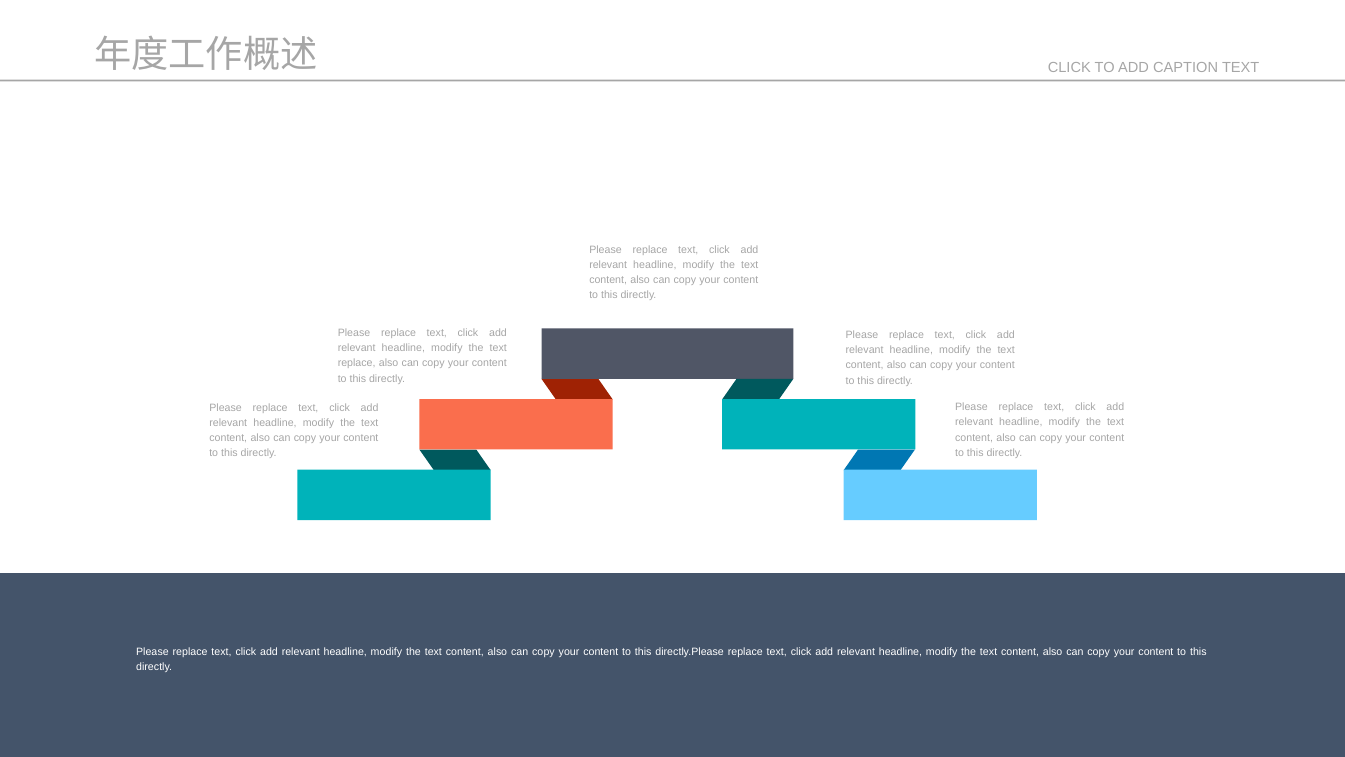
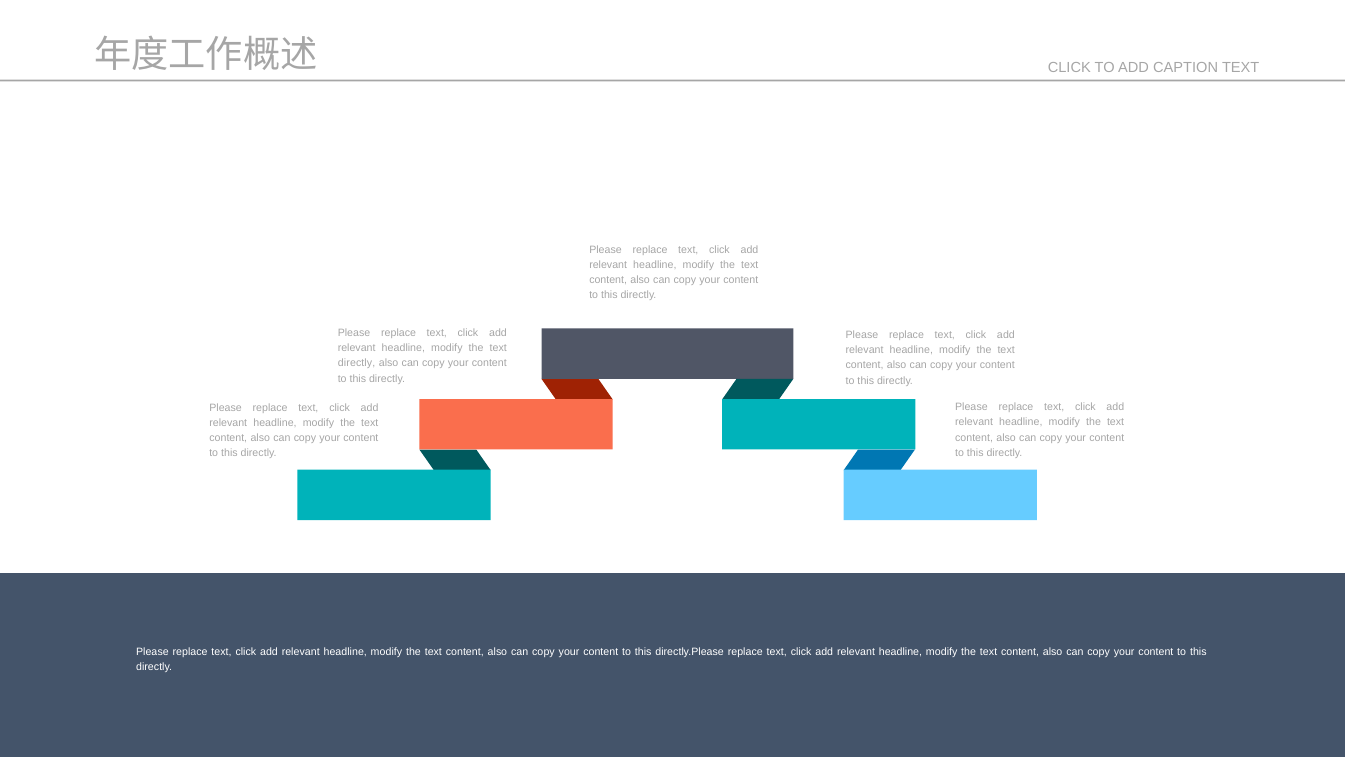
replace: replace -> directly (357, 363)
